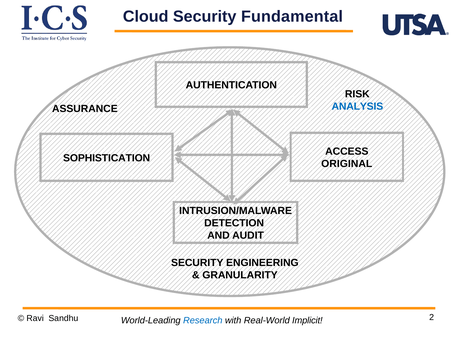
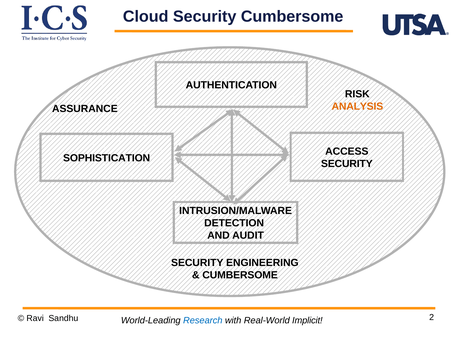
Security Fundamental: Fundamental -> Cumbersome (292, 17)
ANALYSIS colour: blue -> orange (357, 107)
ORIGINAL: ORIGINAL -> SECURITY (347, 164)
GRANULARITY: GRANULARITY -> CUMBERSOME (240, 276)
